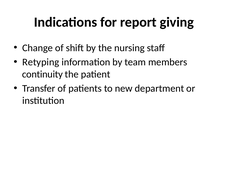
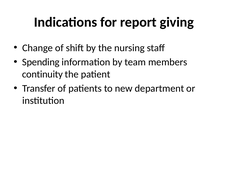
Retyping: Retyping -> Spending (41, 62)
